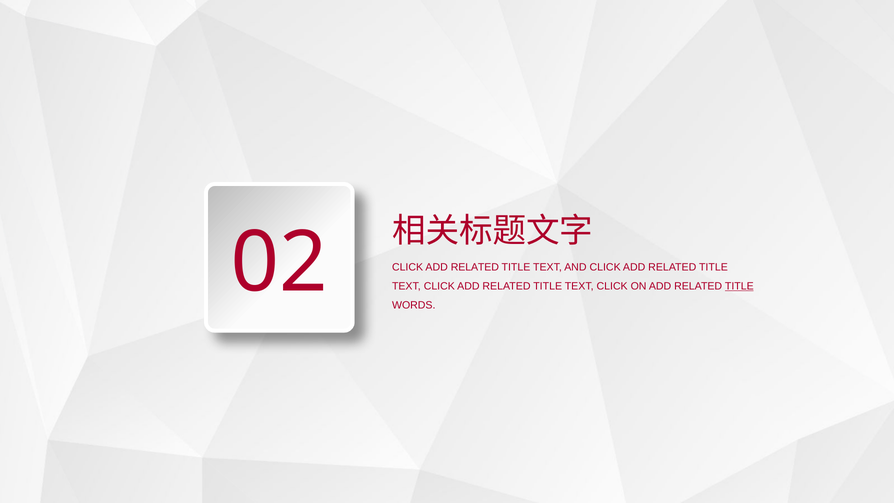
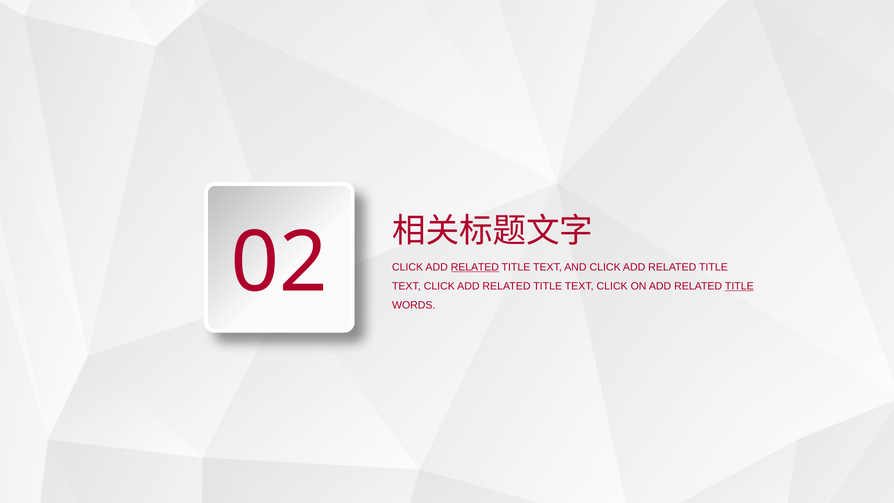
RELATED underline: none -> present (475, 267)
